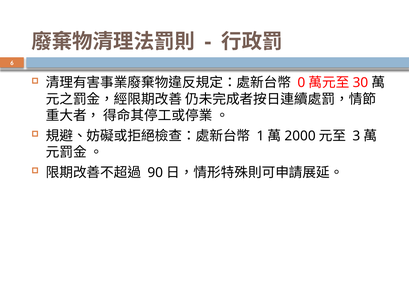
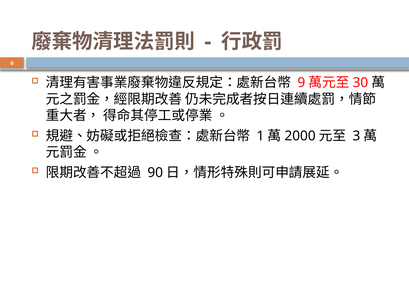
0: 0 -> 9 (301, 83)
